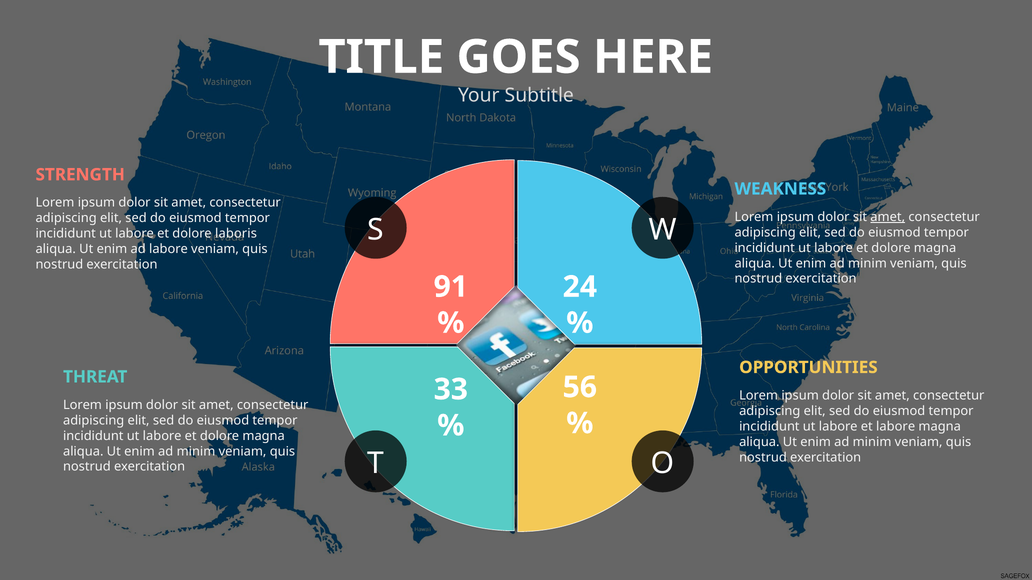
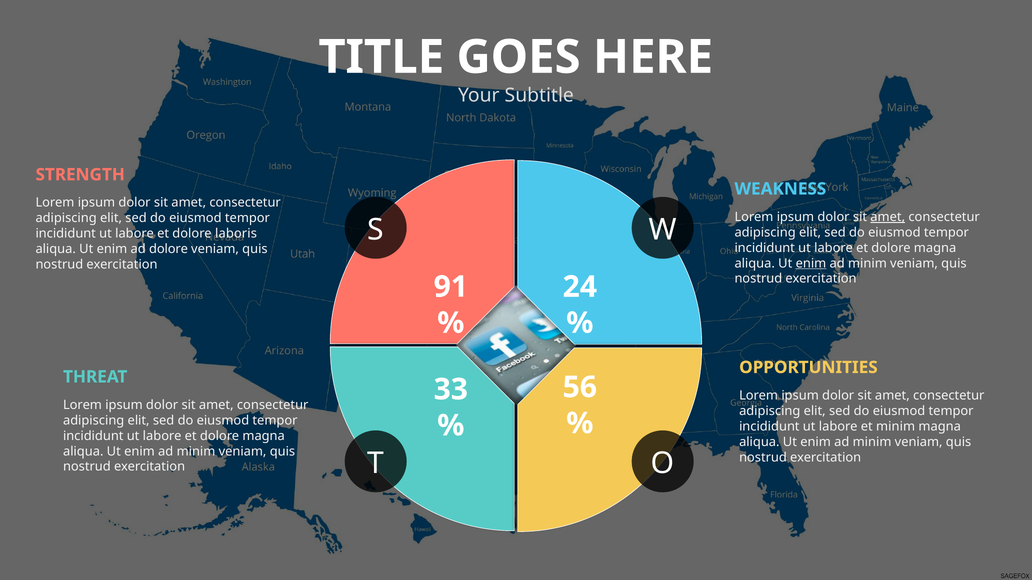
ad labore: labore -> dolore (169, 249)
enim underline: none -> present (811, 264)
et labore: labore -> minim (896, 427)
